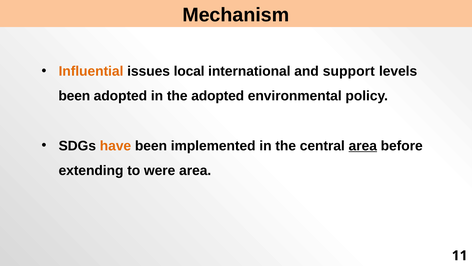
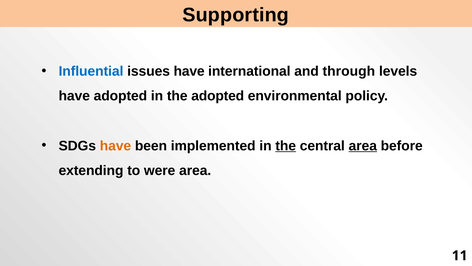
Mechanism: Mechanism -> Supporting (236, 15)
Influential colour: orange -> blue (91, 71)
issues local: local -> have (189, 71)
support: support -> through (349, 71)
been: been -> have (74, 96)
the underline: none -> present (286, 146)
